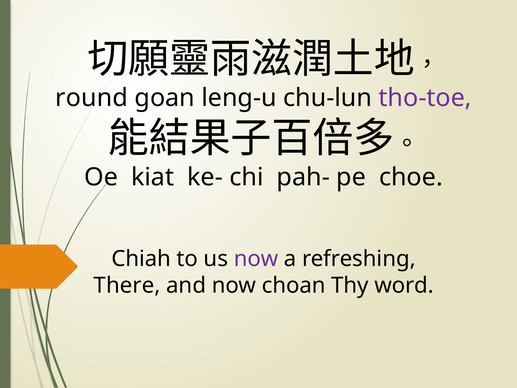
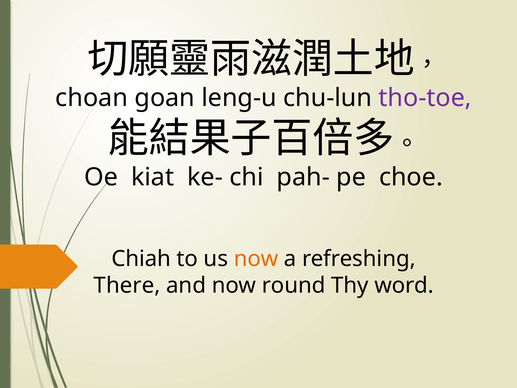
round: round -> choan (92, 98)
now colour: purple -> orange (256, 259)
choan: choan -> round (294, 285)
